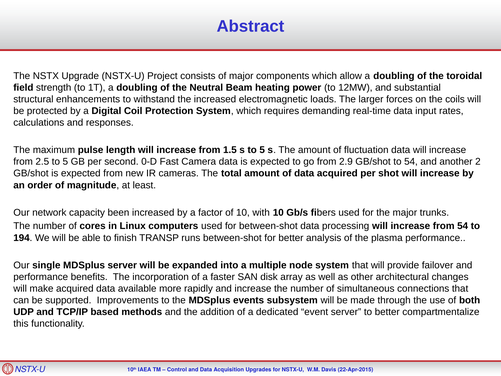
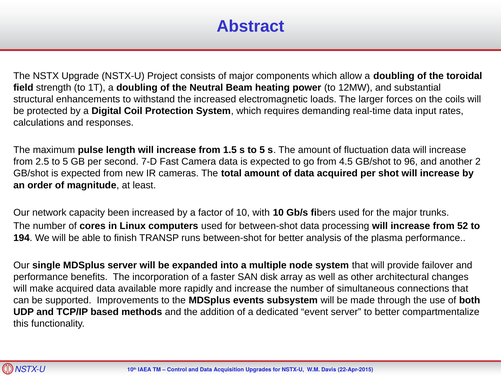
0-D: 0-D -> 7-D (149, 162)
2.9: 2.9 -> 4.5 (346, 162)
to 54: 54 -> 96 (411, 162)
from 54: 54 -> 52 (463, 226)
